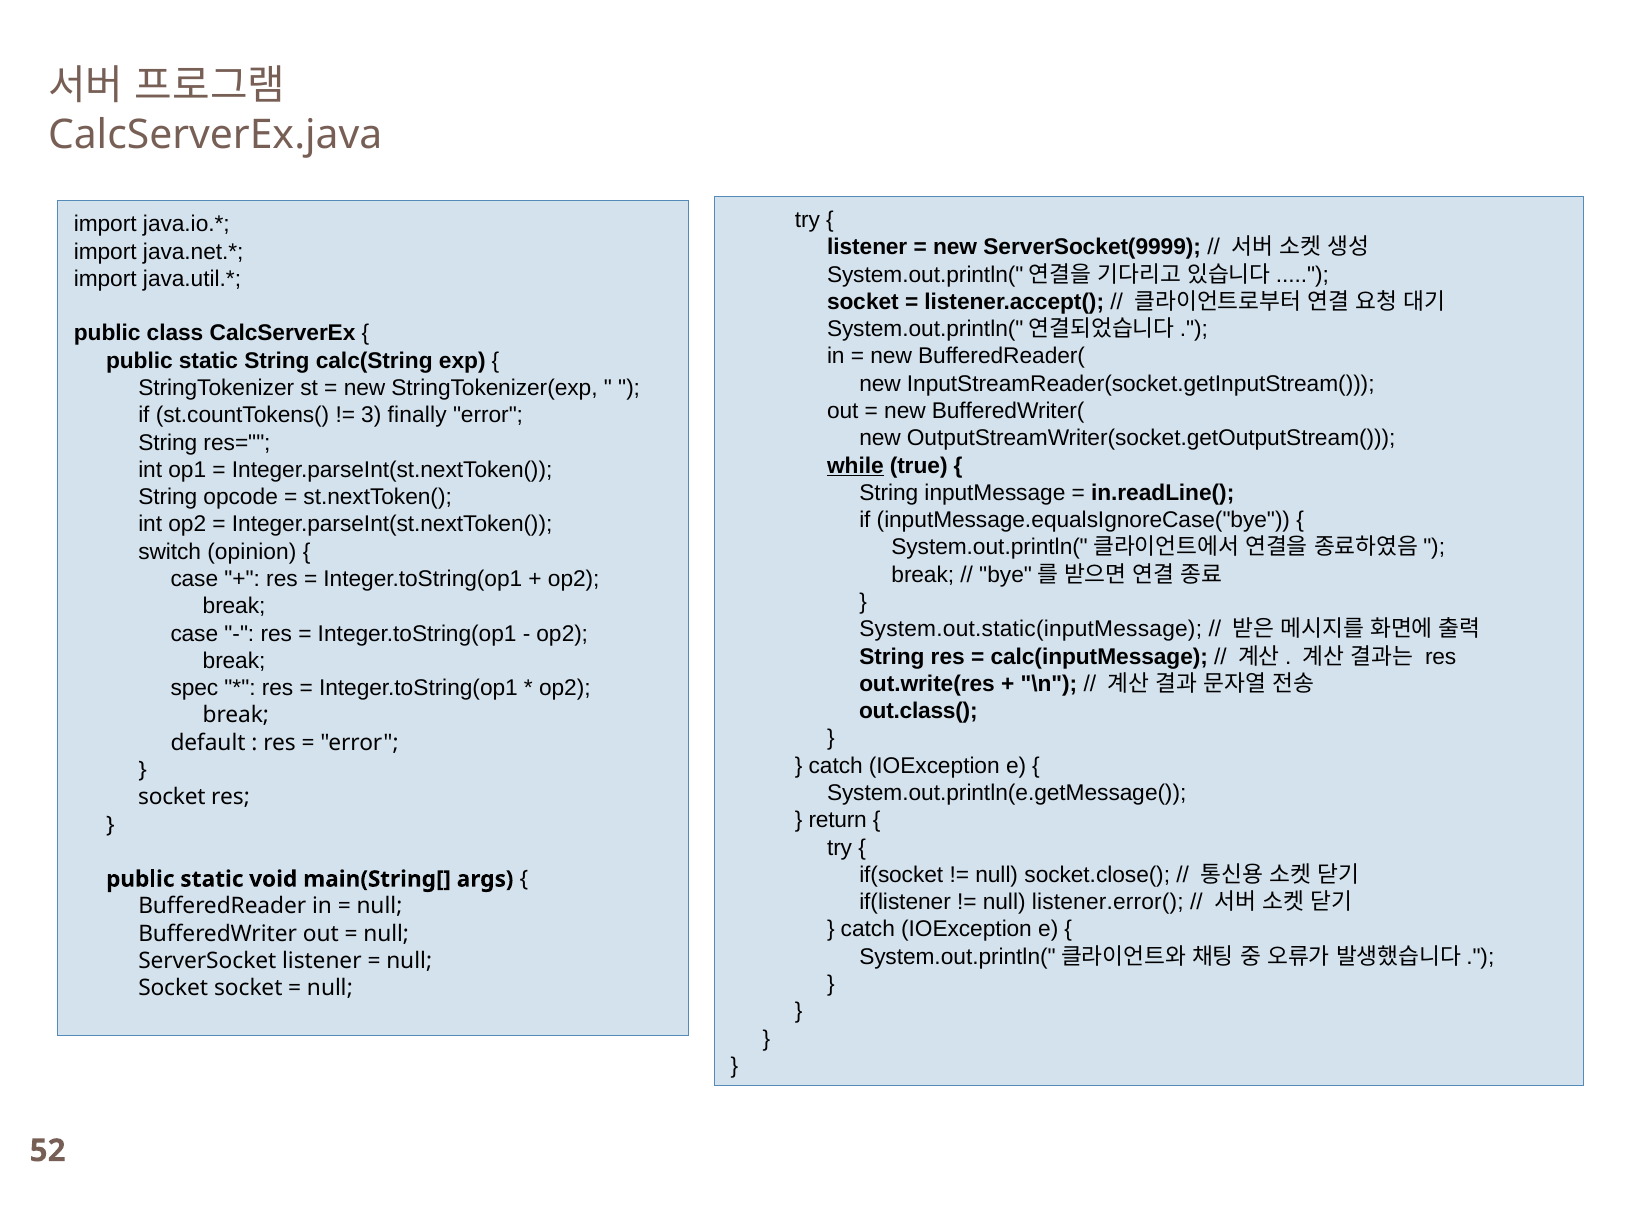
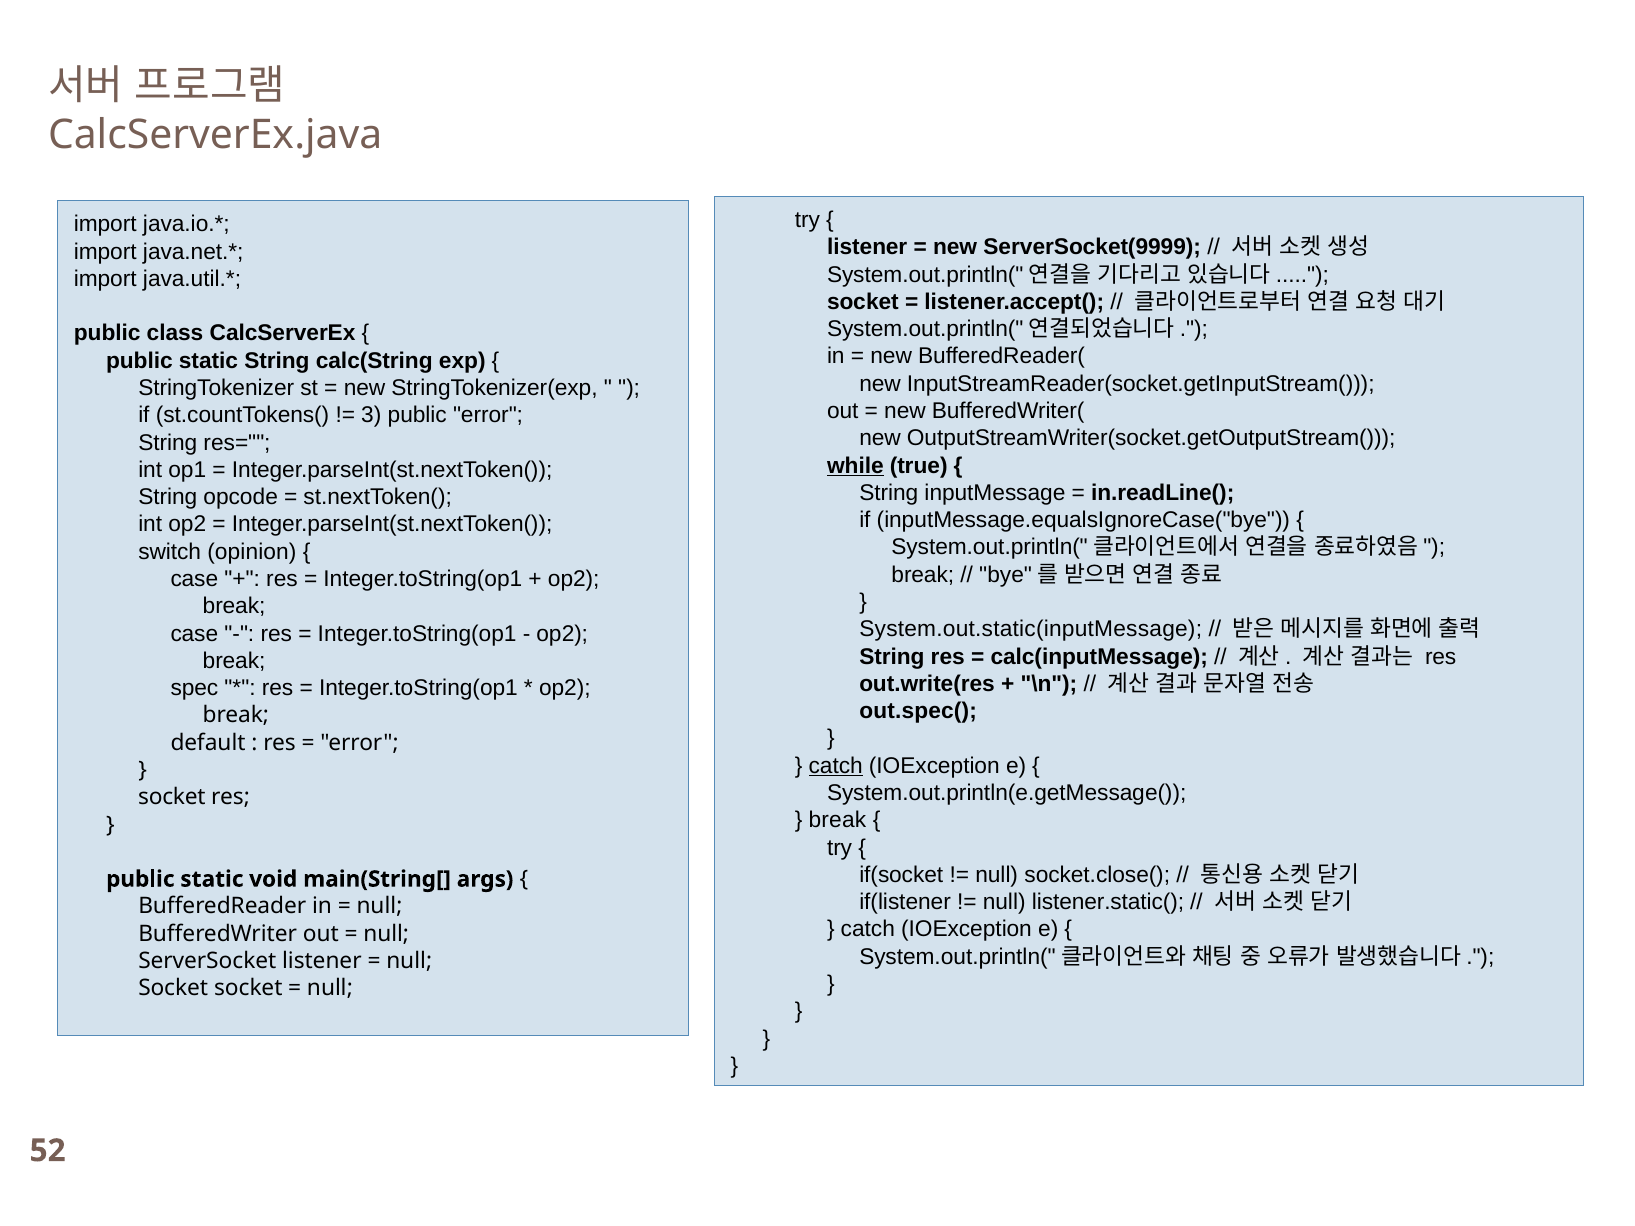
3 finally: finally -> public (417, 415)
out.class(: out.class( -> out.spec( (918, 711)
catch underline: none -> present (836, 766)
return: return -> break (837, 820)
listener.error(: listener.error( -> listener.static( (1108, 902)
